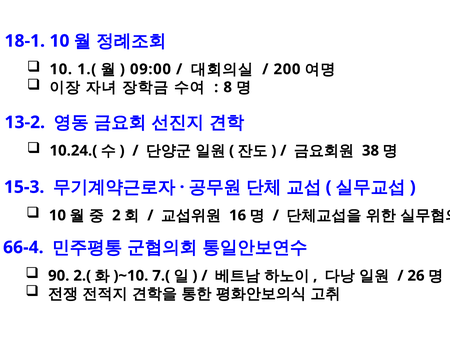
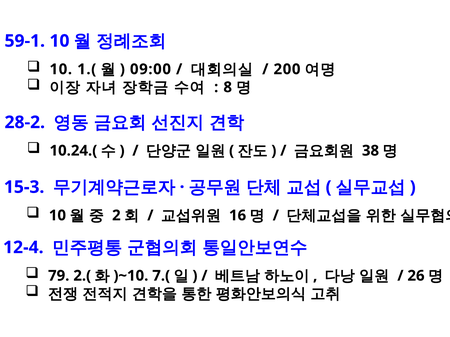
18-1: 18-1 -> 59-1 (25, 41)
13-2: 13-2 -> 28-2 (25, 123)
66-4: 66-4 -> 12-4 (23, 248)
90: 90 -> 79 (59, 276)
